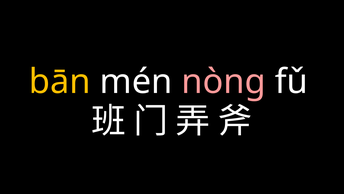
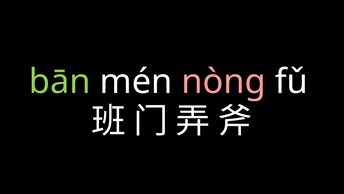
bān colour: yellow -> light green (60, 82)
